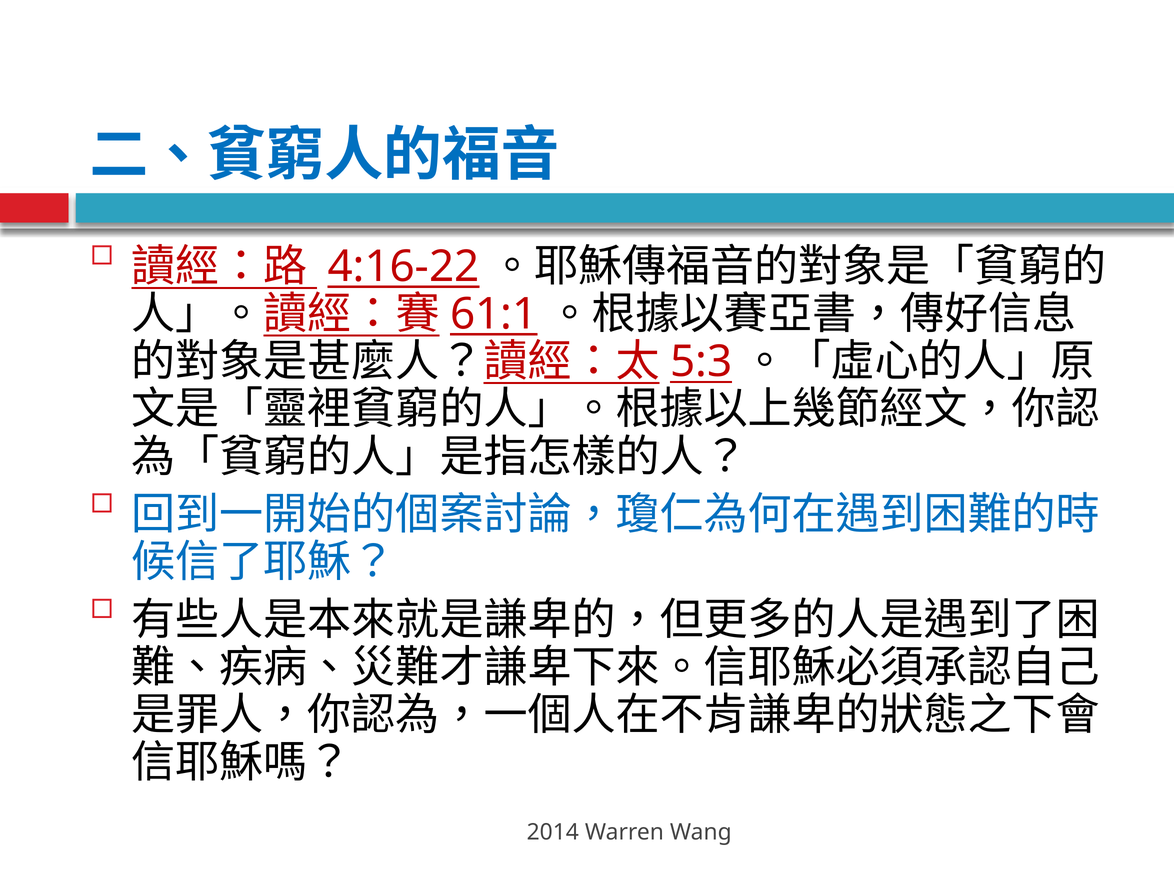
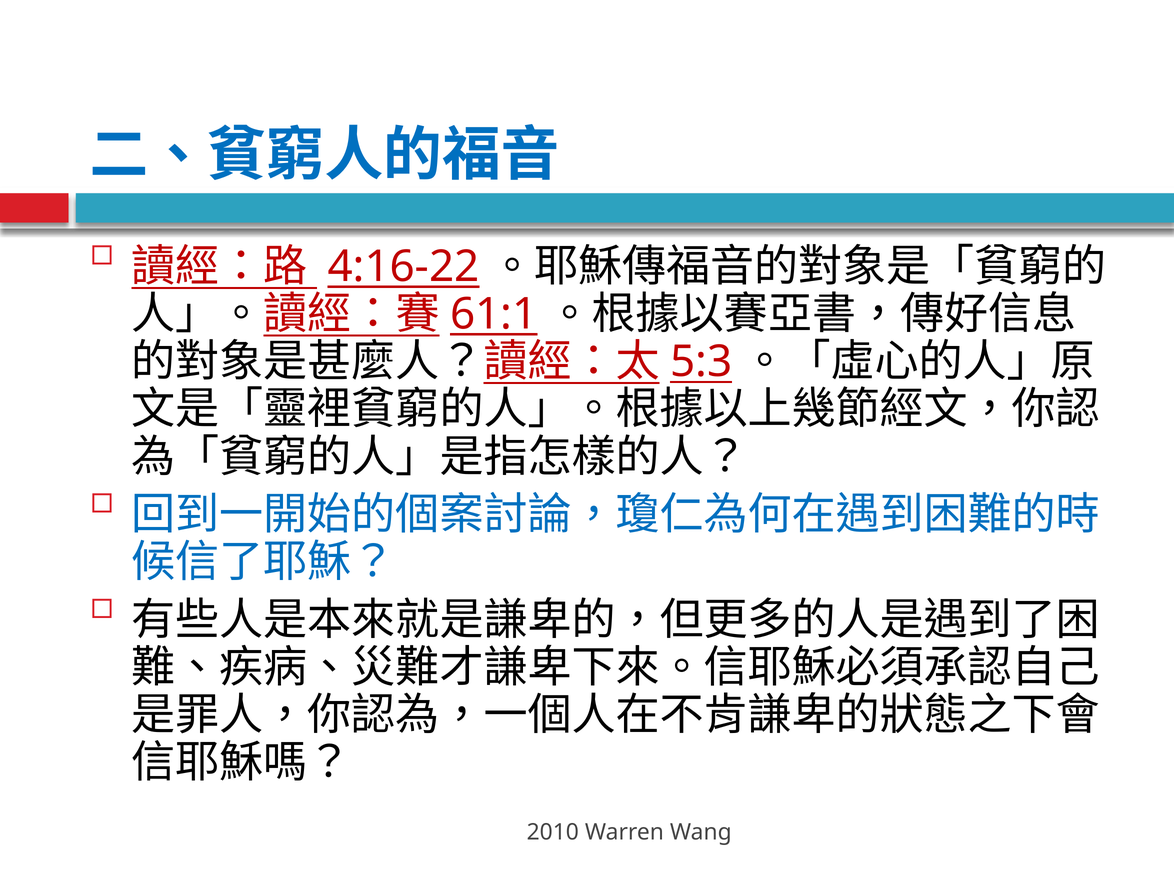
2014: 2014 -> 2010 (553, 833)
